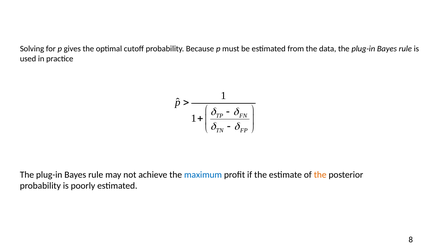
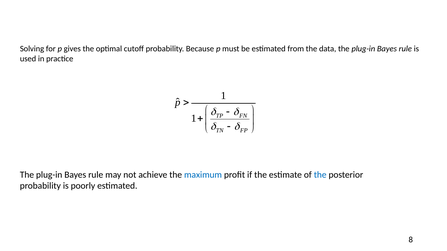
the colour: orange -> blue (320, 175)
